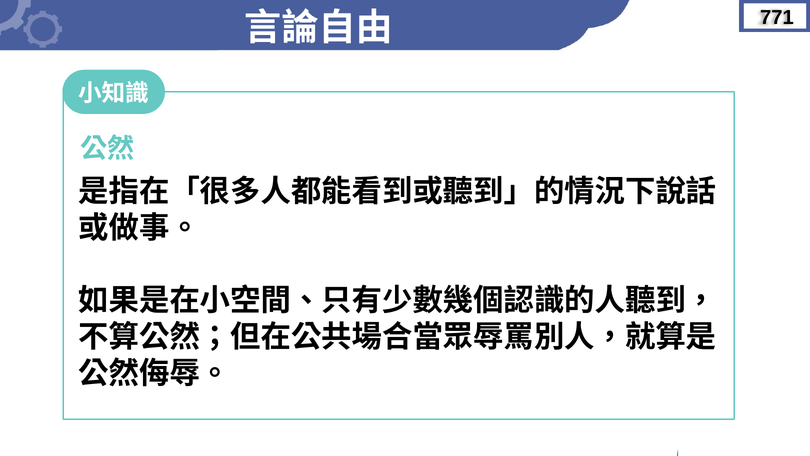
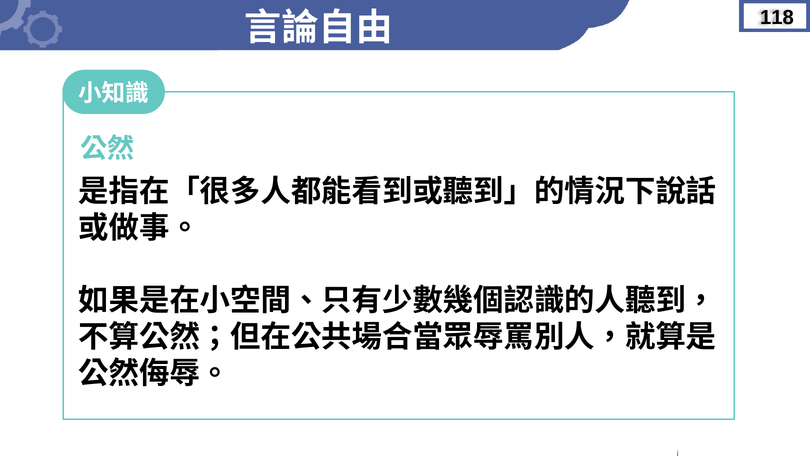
771: 771 -> 118 (777, 18)
